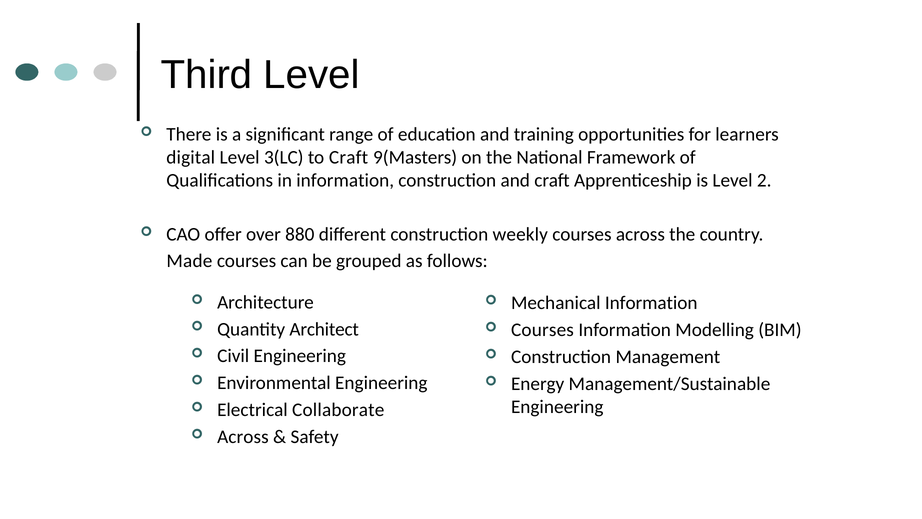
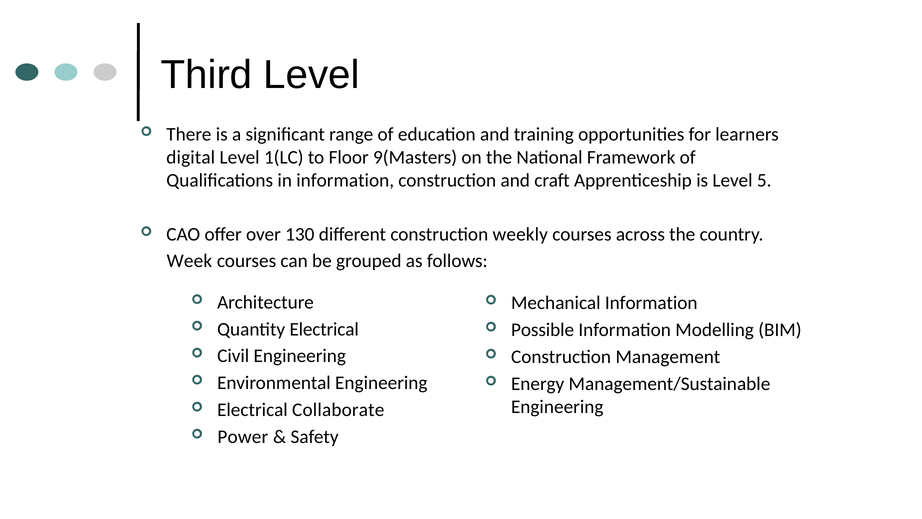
3(LC: 3(LC -> 1(LC (284, 157)
to Craft: Craft -> Floor (349, 157)
2: 2 -> 5 (764, 180)
880: 880 -> 130 (300, 234)
Made: Made -> Week (189, 261)
Quantity Architect: Architect -> Electrical (324, 329)
Courses: Courses -> Possible (543, 330)
Across: Across -> Power (243, 437)
